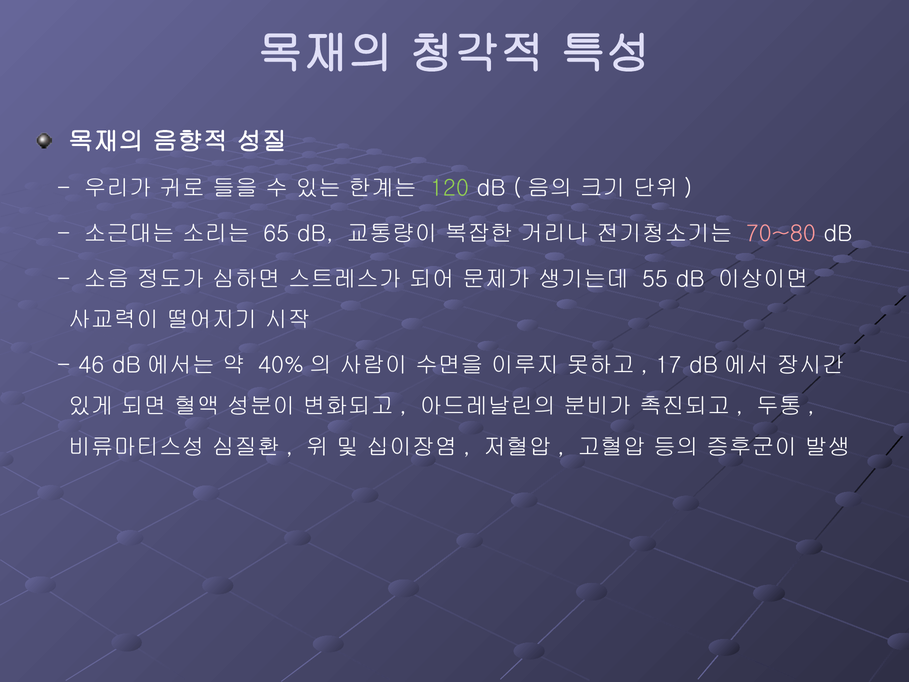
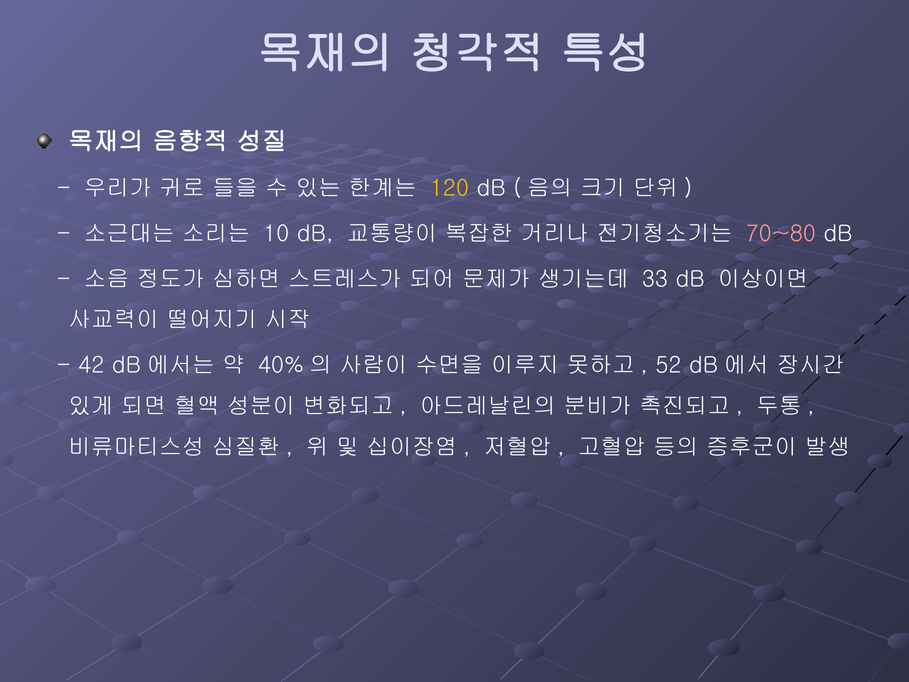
120 colour: light green -> yellow (449, 188)
65: 65 -> 10 (276, 233)
55: 55 -> 33 (655, 279)
46: 46 -> 42 (91, 365)
17: 17 -> 52 (668, 365)
